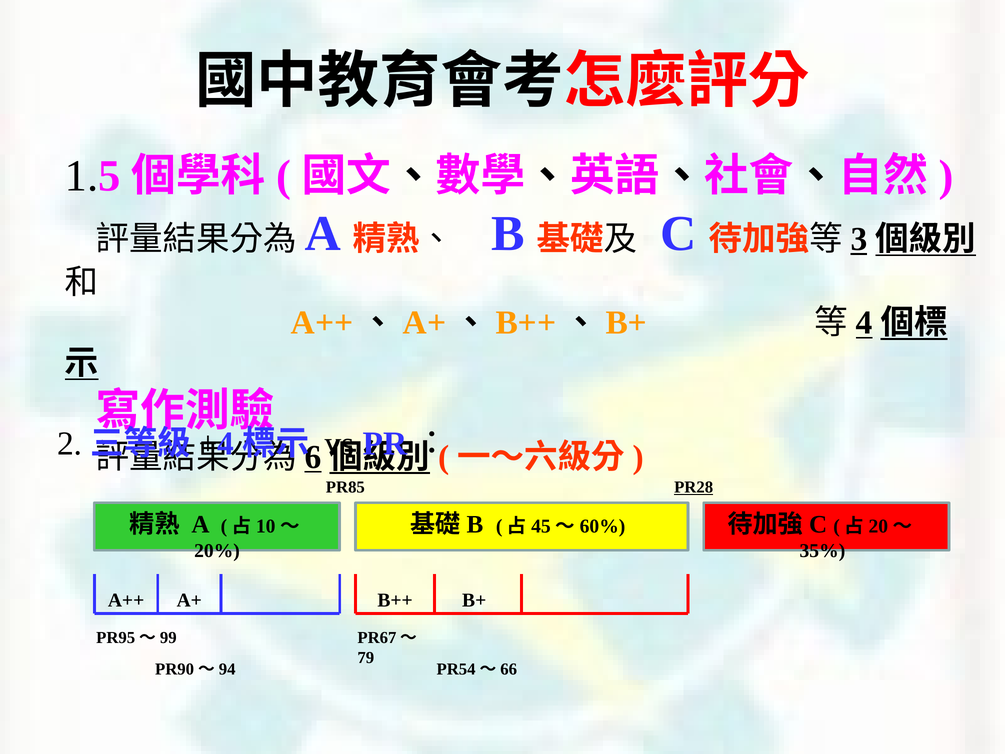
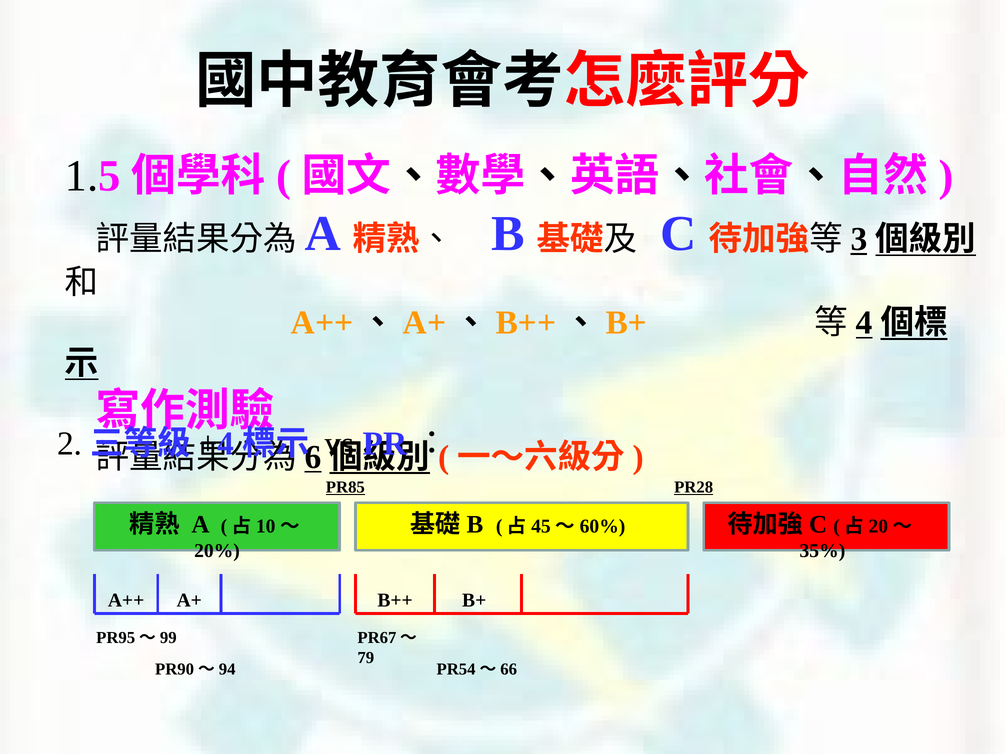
PR85 underline: none -> present (345, 487)
